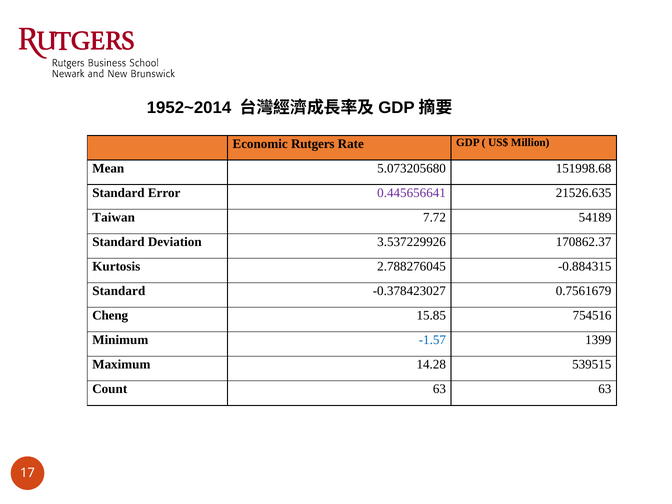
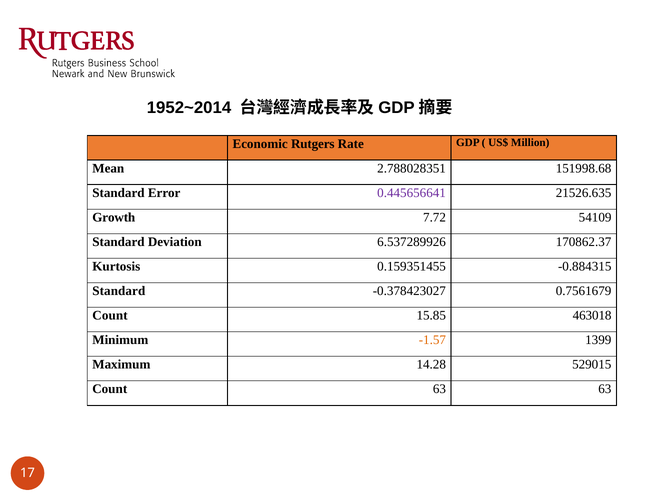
5.073205680: 5.073205680 -> 2.788028351 (412, 168)
Taiwan: Taiwan -> Growth (114, 218)
54189: 54189 -> 54109 (595, 218)
3.537229926: 3.537229926 -> 6.537289926 (412, 242)
2.788276045: 2.788276045 -> 0.159351455 (412, 267)
Cheng: Cheng -> Count (110, 316)
754516: 754516 -> 463018 (592, 316)
-1.57 colour: blue -> orange (432, 340)
539515: 539515 -> 529015 (592, 365)
